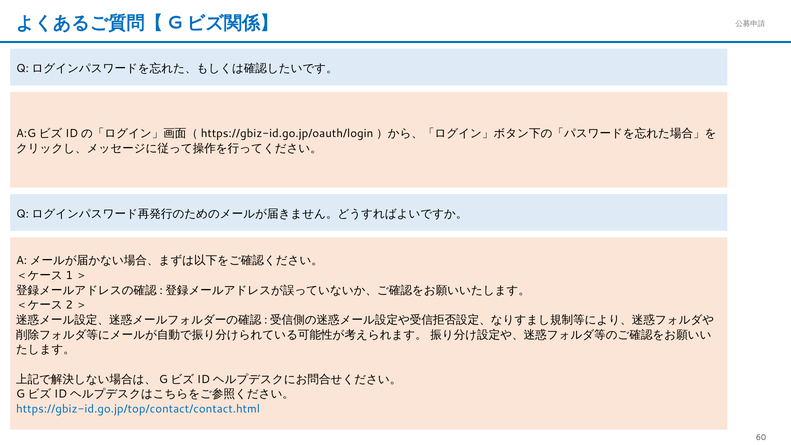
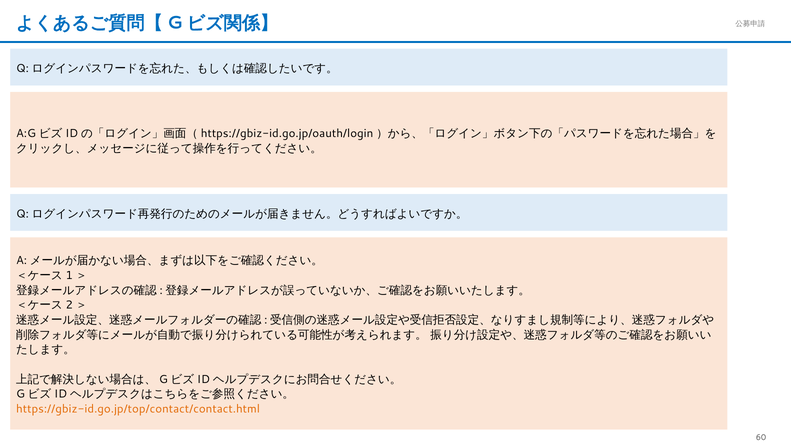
https://gbiz-id.go.jp/top/contact/contact.html colour: blue -> orange (138, 409)
